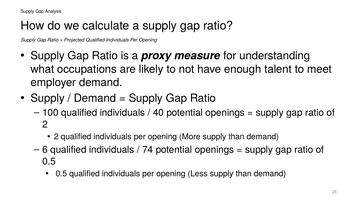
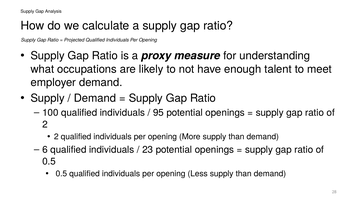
40: 40 -> 95 (158, 113)
74: 74 -> 23 (148, 150)
